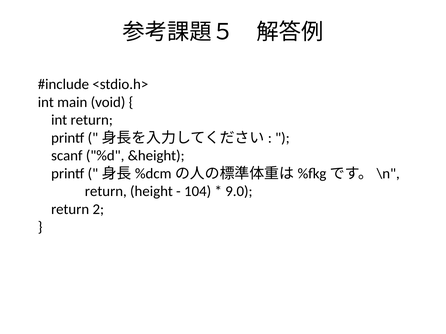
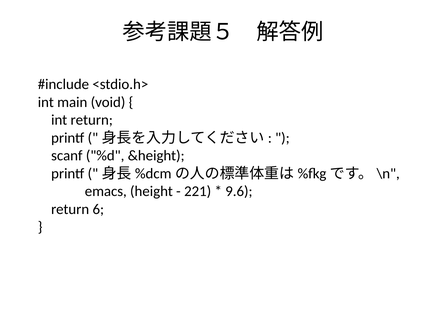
return: return -> emacs (106, 192)
104: 104 -> 221 (198, 192)
9.0: 9.0 -> 9.6 (239, 192)
2: 2 -> 6 (98, 209)
